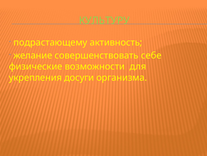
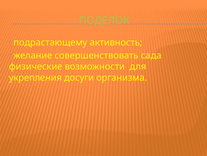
КУЛЬТУРУ: КУЛЬТУРУ -> ПОДЕЛОК (104, 21)
себе: себе -> сада (151, 55)
